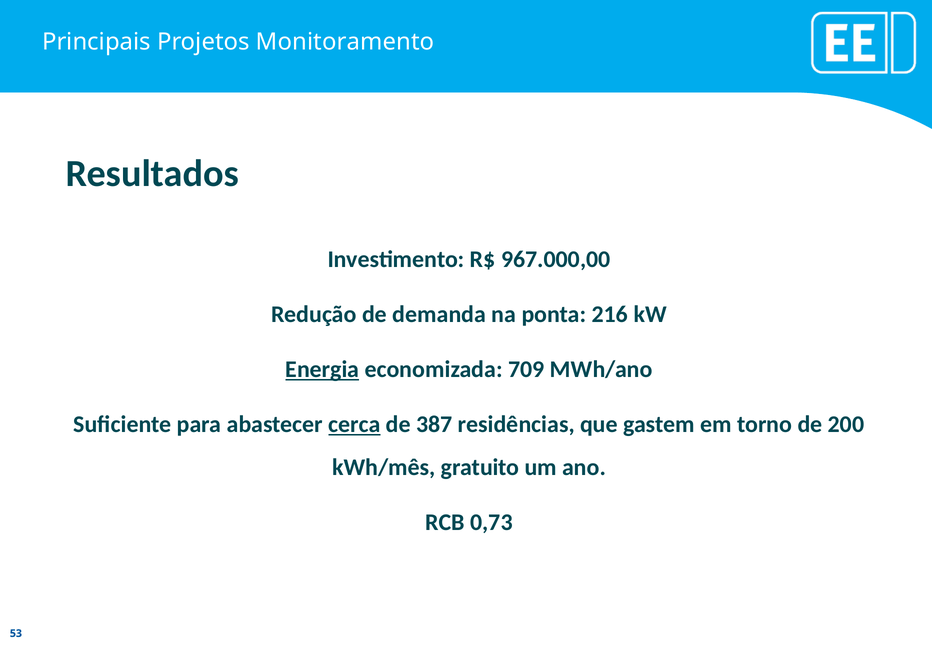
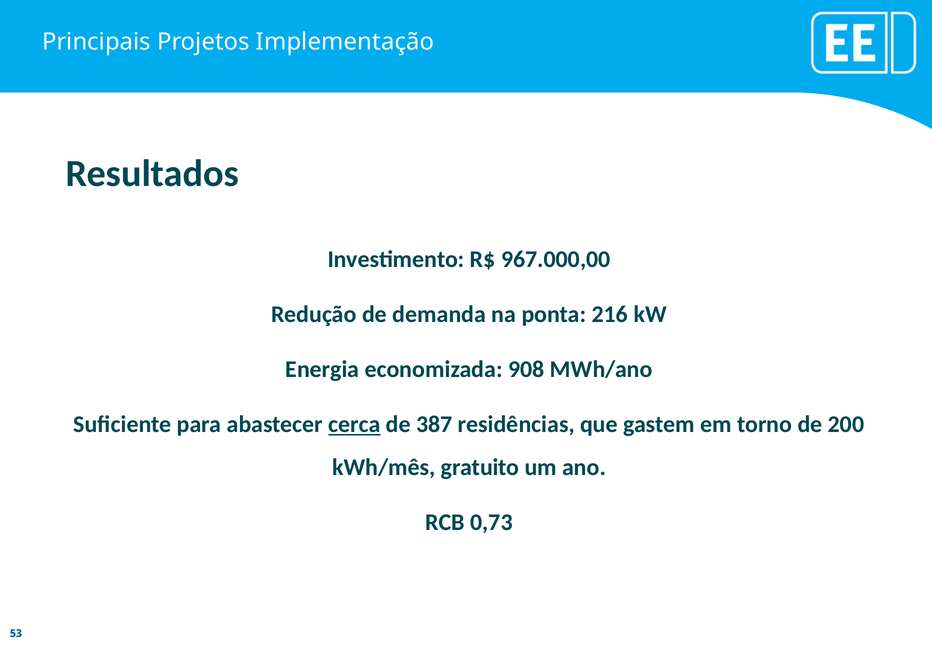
Monitoramento: Monitoramento -> Implementação (345, 42)
Energia underline: present -> none (322, 369)
709: 709 -> 908 (526, 369)
